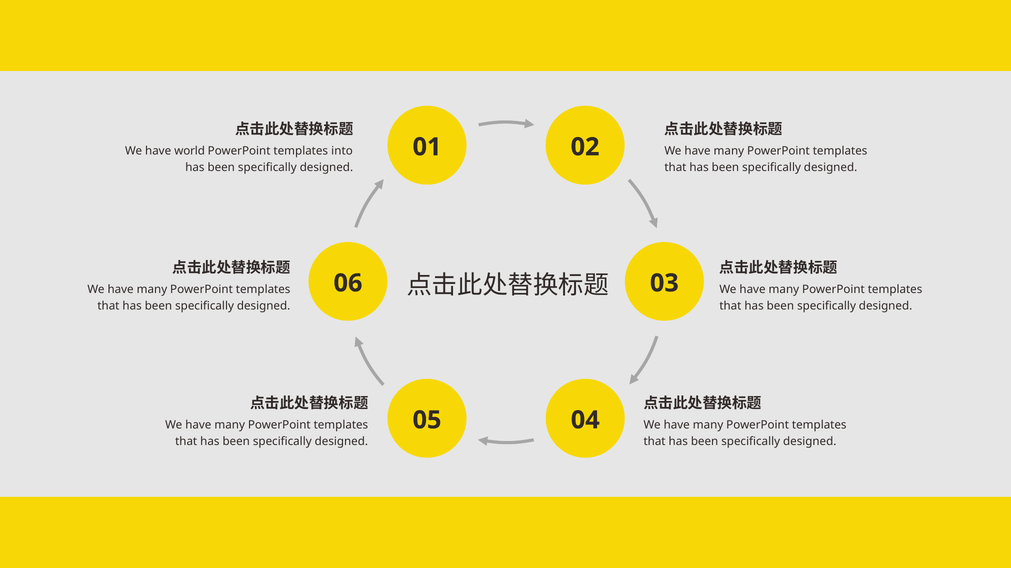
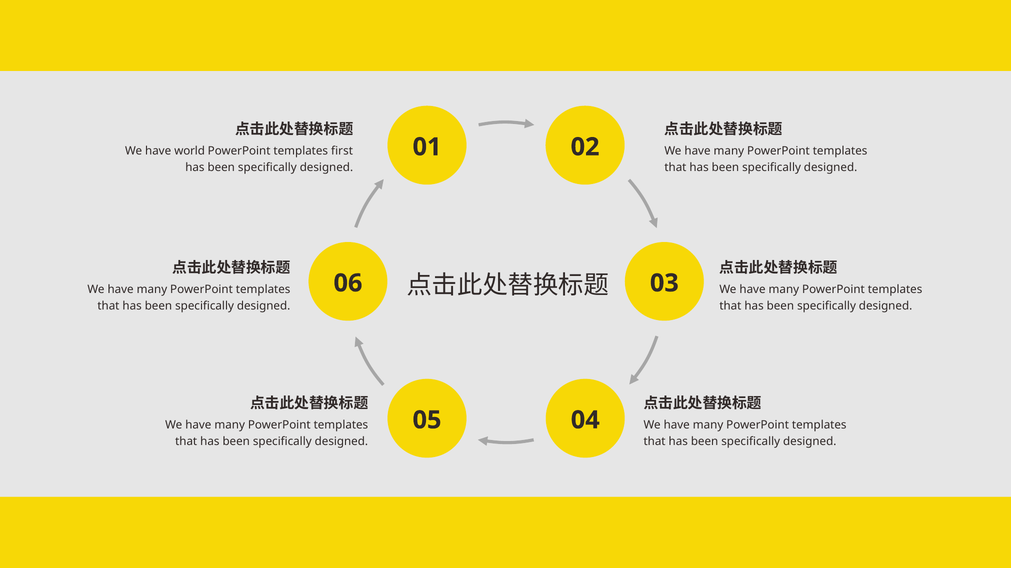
into: into -> first (342, 151)
